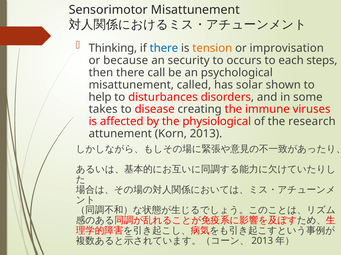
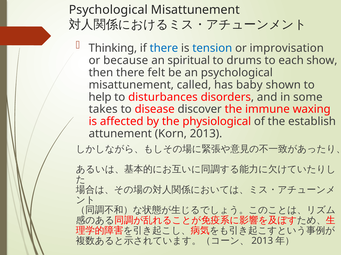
Sensorimotor: Sensorimotor -> Psychological (108, 10)
tension colour: orange -> blue (212, 48)
security: security -> spiritual (189, 60)
occurs: occurs -> drums (244, 60)
steps: steps -> show (322, 60)
call: call -> felt (156, 73)
solar: solar -> baby (249, 85)
creating: creating -> discover (200, 110)
viruses: viruses -> waxing (312, 110)
research: research -> establish (312, 122)
